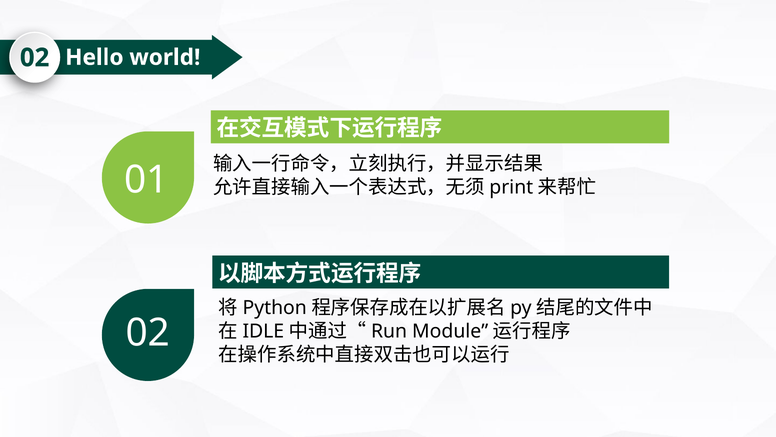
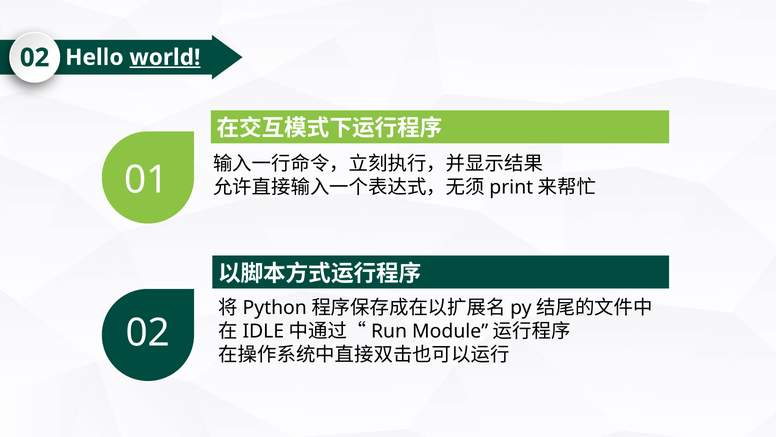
world underline: none -> present (165, 57)
